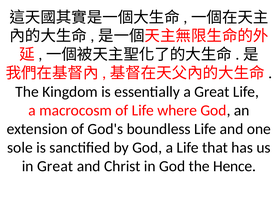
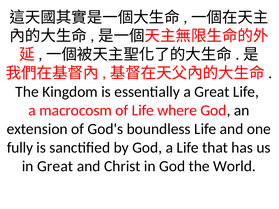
sole: sole -> fully (20, 148)
Hence: Hence -> World (235, 166)
